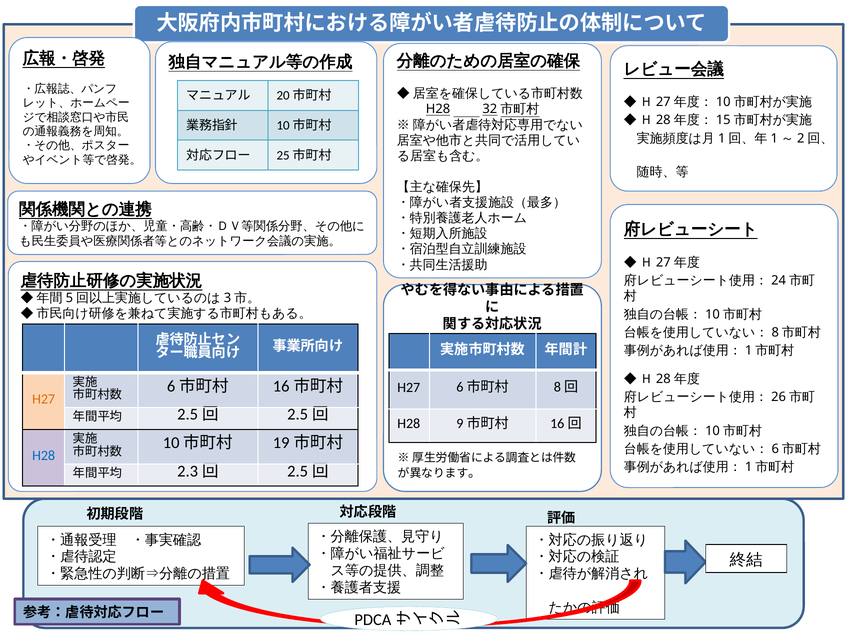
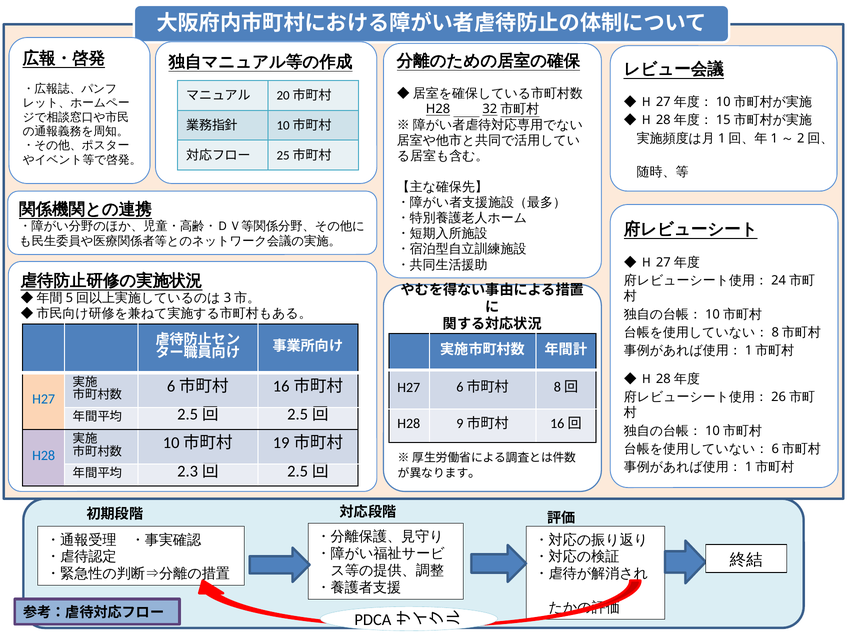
H27 colour: orange -> blue (44, 399)
